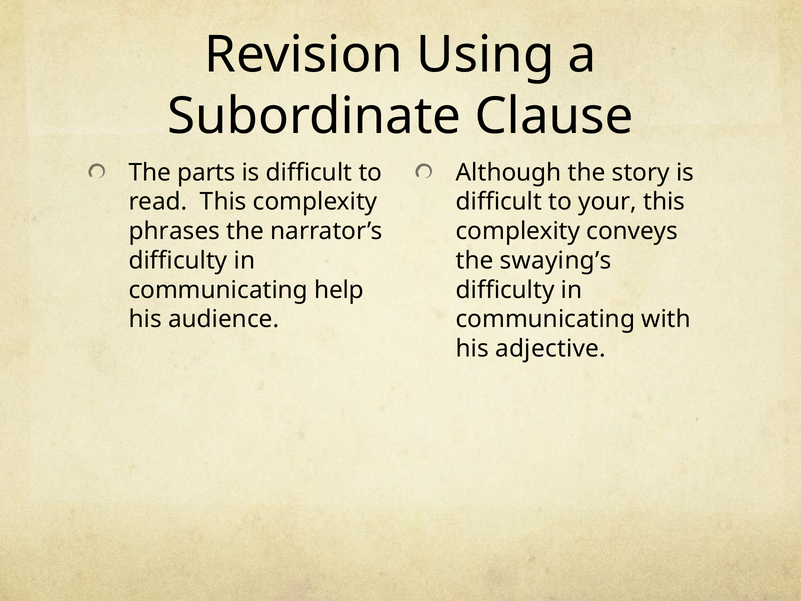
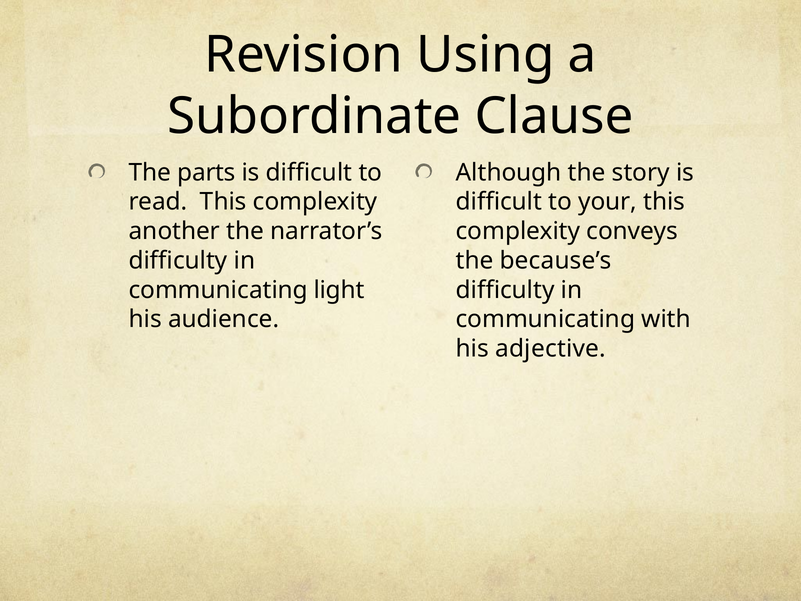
phrases: phrases -> another (174, 231)
swaying’s: swaying’s -> because’s (556, 260)
help: help -> light (339, 290)
